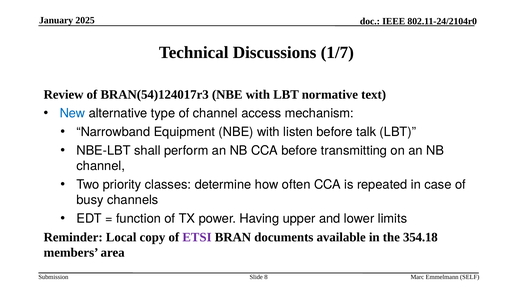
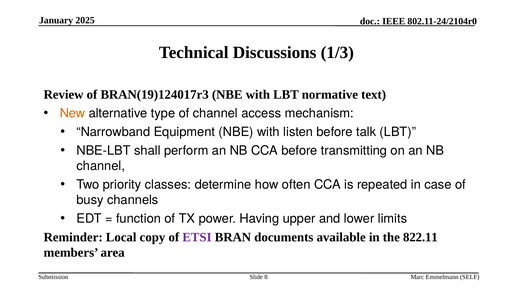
1/7: 1/7 -> 1/3 (337, 52)
BRAN(54)124017r3: BRAN(54)124017r3 -> BRAN(19)124017r3 (155, 95)
New colour: blue -> orange (72, 113)
354.18: 354.18 -> 822.11 (420, 237)
